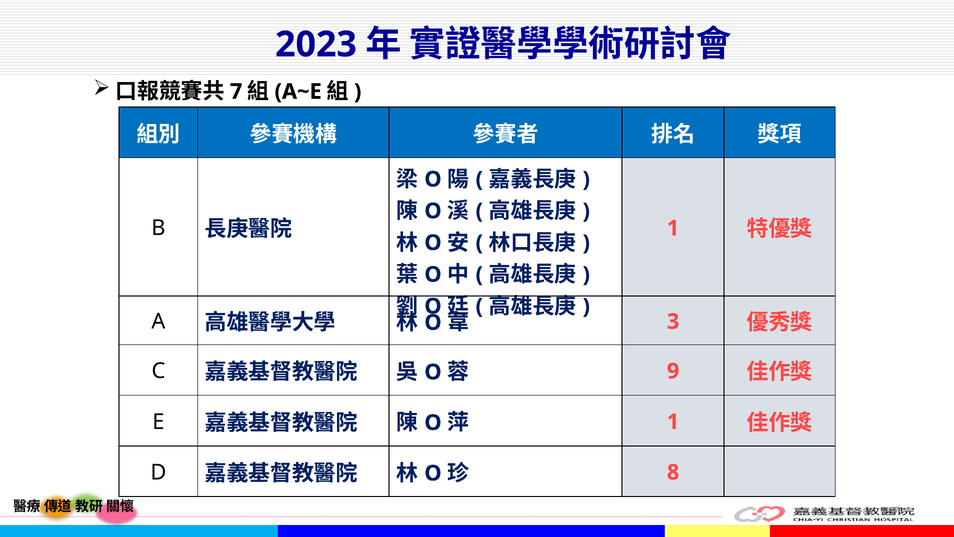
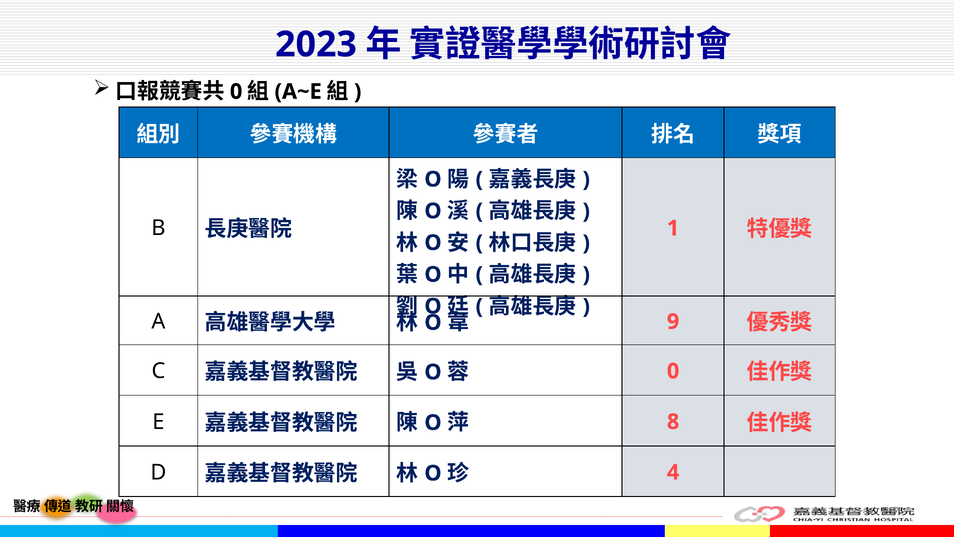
7: 7 -> 0 (236, 92)
3: 3 -> 9 (673, 321)
9: 9 -> 0 (673, 371)
1: 1 -> 8 (673, 421)
8: 8 -> 4 (673, 472)
